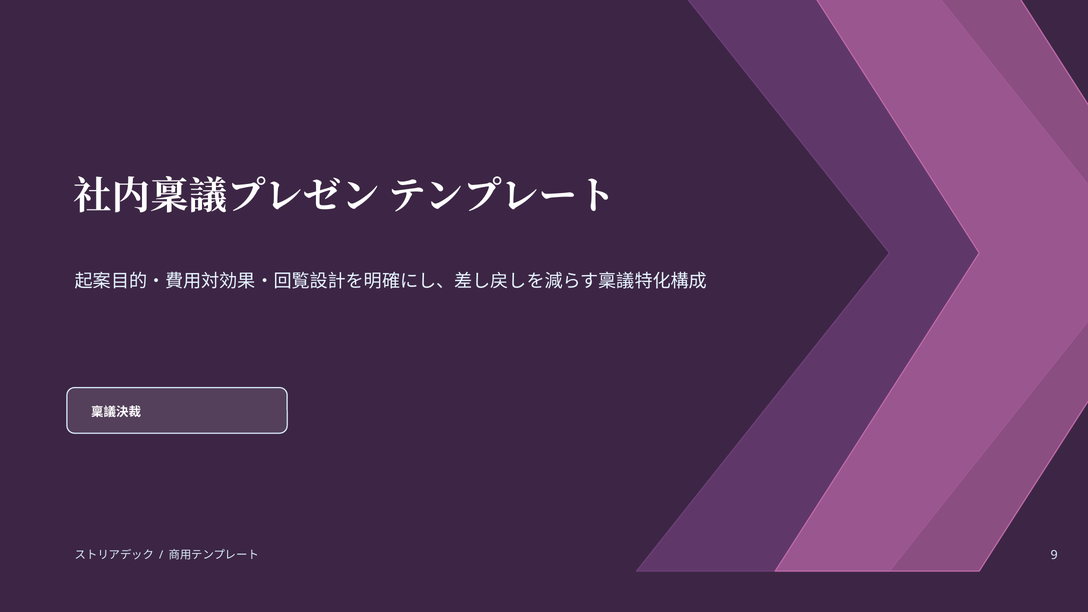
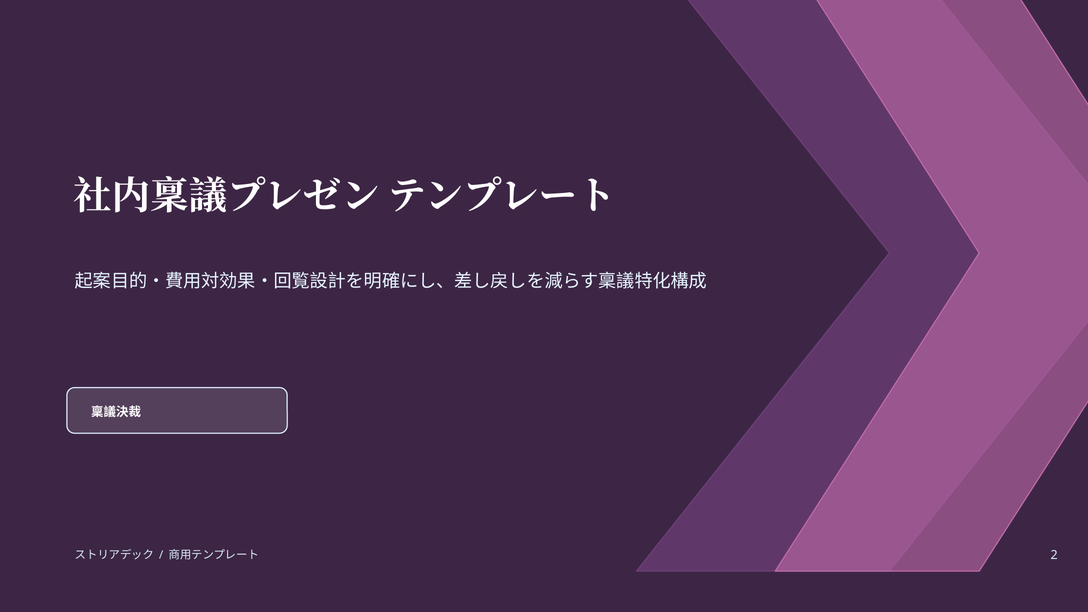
9: 9 -> 2 (1054, 555)
